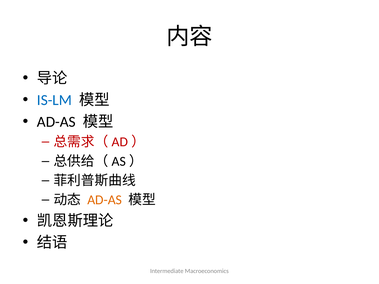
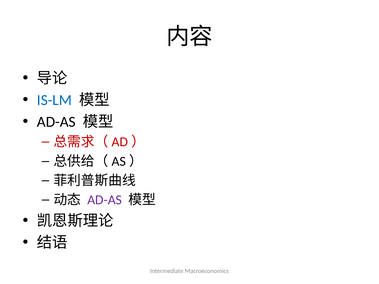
AD-AS colour: orange -> purple (105, 200)
